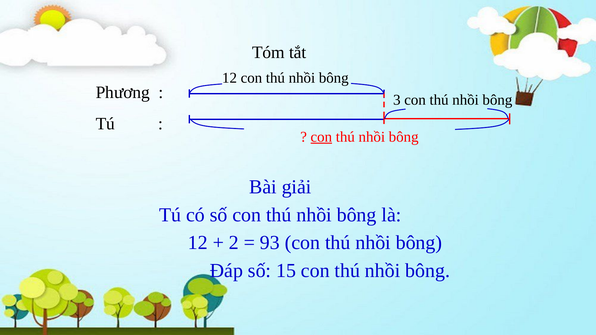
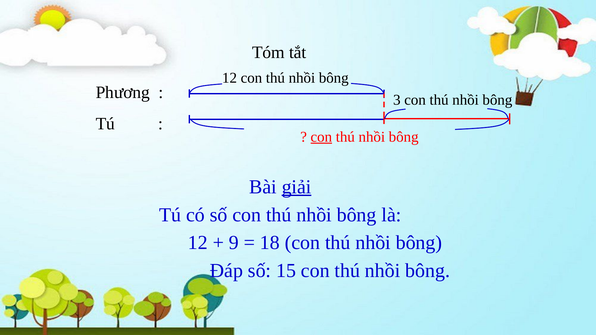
giải underline: none -> present (297, 187)
2: 2 -> 9 (234, 243)
93: 93 -> 18 (270, 243)
